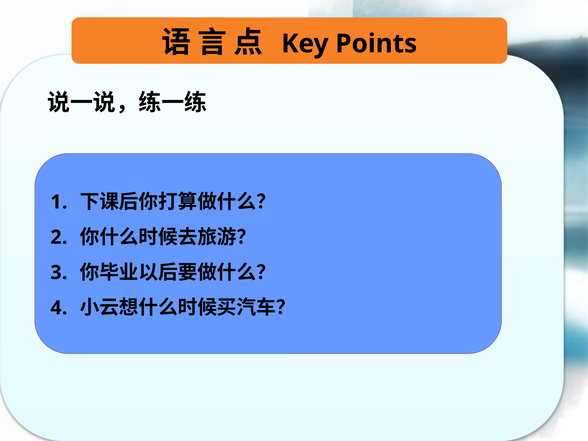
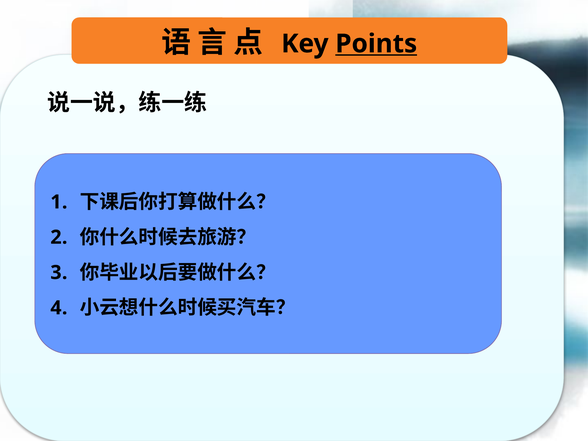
Points underline: none -> present (376, 44)
